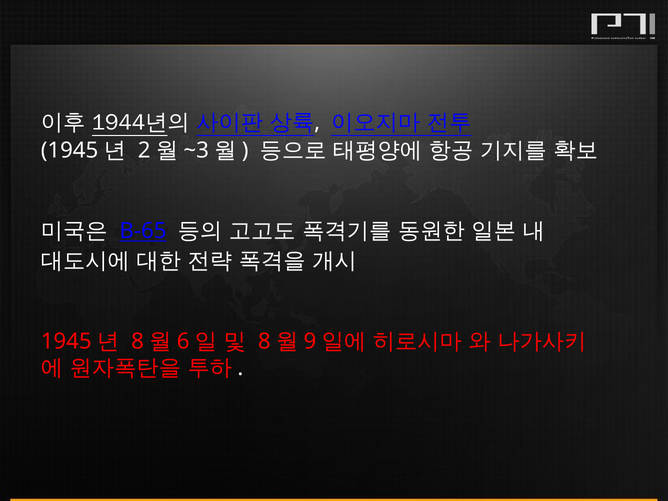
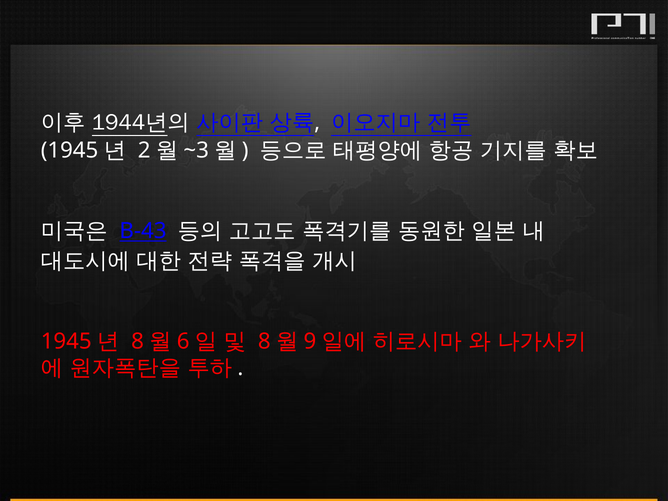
B-65: B-65 -> B-43 (143, 231)
